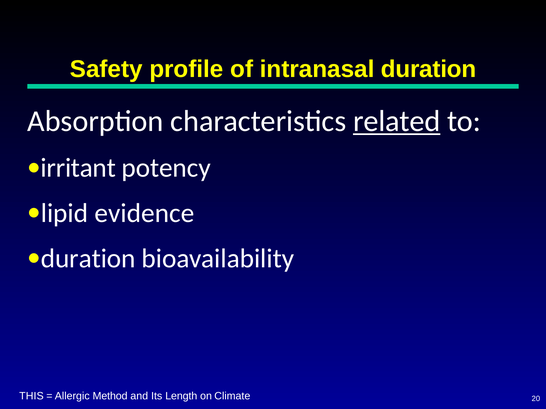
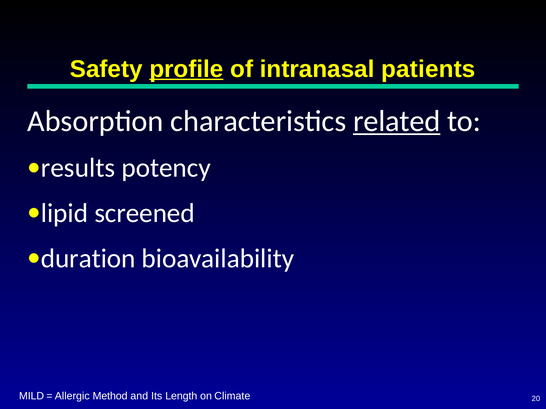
profile underline: none -> present (186, 69)
intranasal duration: duration -> patients (428, 69)
irritant: irritant -> results (78, 168)
evidence: evidence -> screened (145, 213)
THIS: THIS -> MILD (32, 397)
